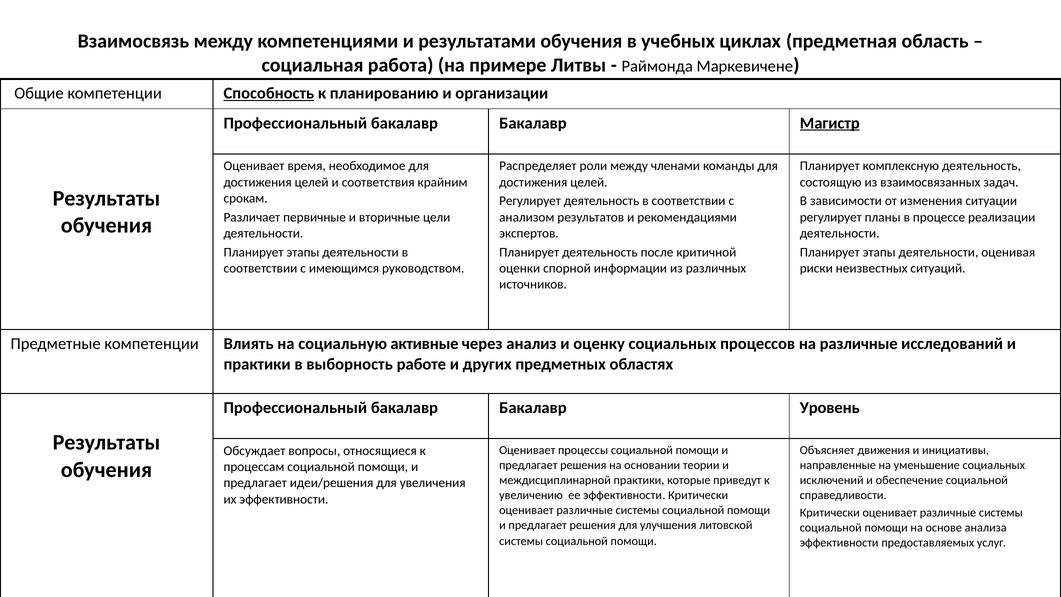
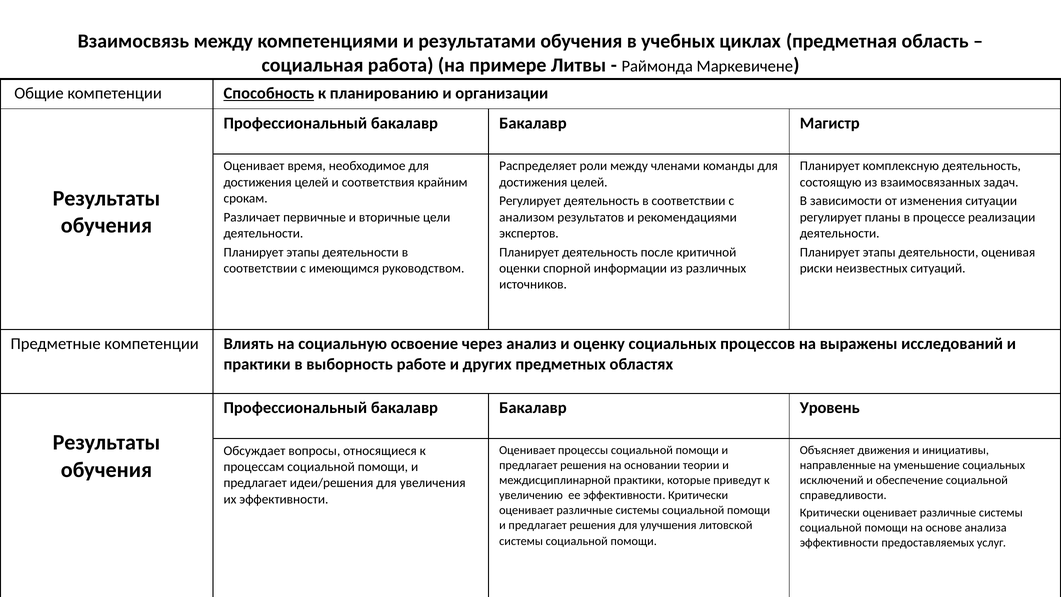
Магистр underline: present -> none (830, 123)
активные: активные -> освоение (424, 344)
на различные: различные -> выражены (859, 344)
